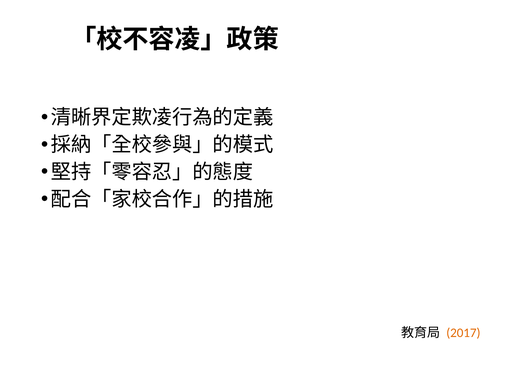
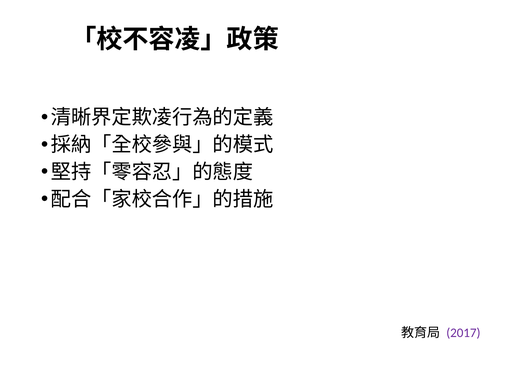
2017 colour: orange -> purple (463, 333)
